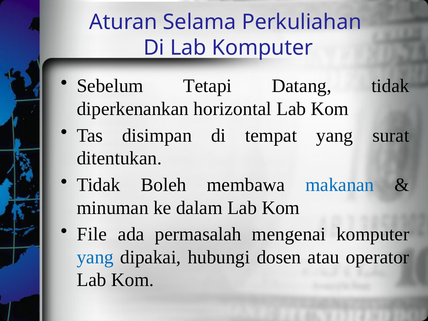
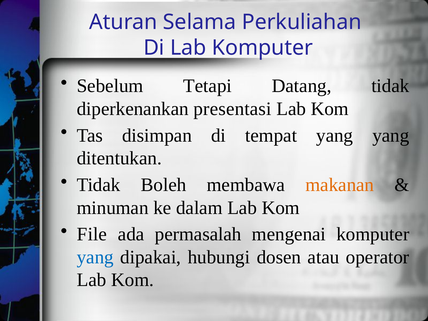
horizontal: horizontal -> presentasi (232, 109)
yang surat: surat -> yang (391, 135)
makanan colour: blue -> orange (340, 185)
